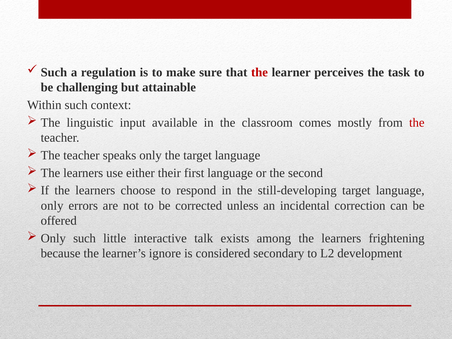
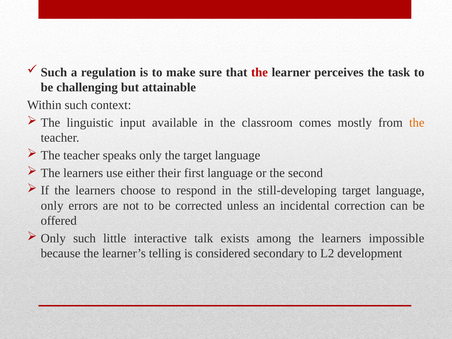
the colour: red -> orange (417, 123)
frightening: frightening -> impossible (397, 238)
ignore: ignore -> telling (165, 253)
